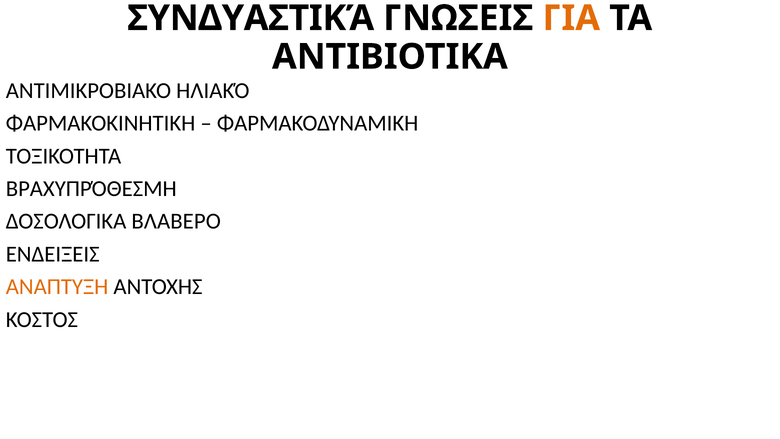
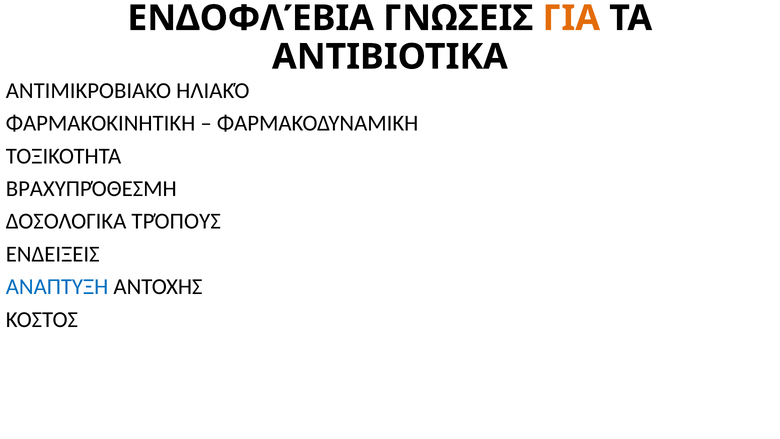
ΣΥΝΔΥΑΣΤΙΚΆ: ΣΥΝΔΥΑΣΤΙΚΆ -> ΕΝΔΟΦΛΈΒΙΑ (251, 18)
ΒΛΑΒΕΡΟ: ΒΛΑΒΕΡΟ -> ΤΡΌΠΟΥΣ (176, 221)
ΑΝΑΠΤΥΞΗ colour: orange -> blue (57, 287)
